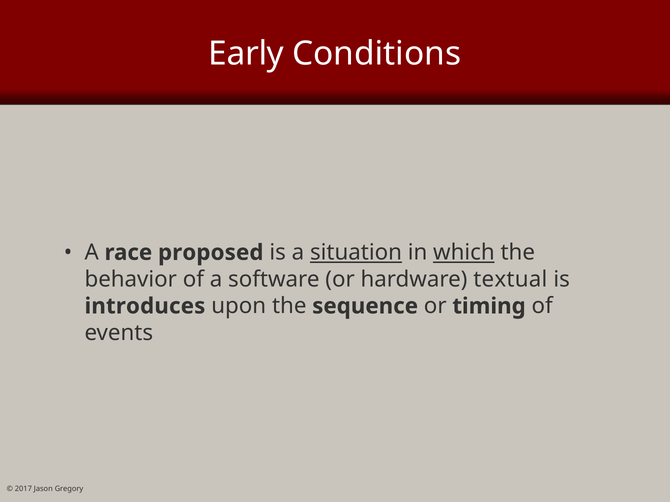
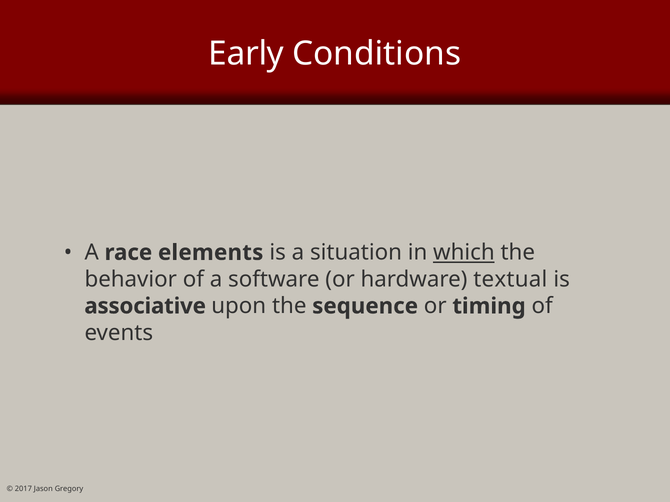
proposed: proposed -> elements (211, 253)
situation underline: present -> none (356, 253)
introduces: introduces -> associative (145, 306)
